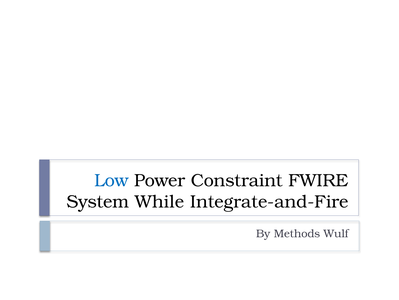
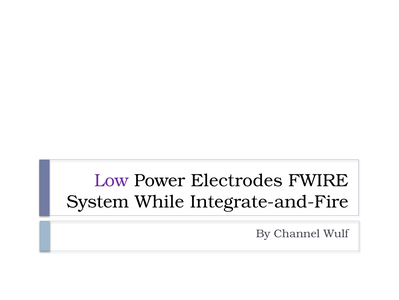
Low colour: blue -> purple (111, 180)
Constraint: Constraint -> Electrodes (237, 180)
Methods: Methods -> Channel (297, 233)
